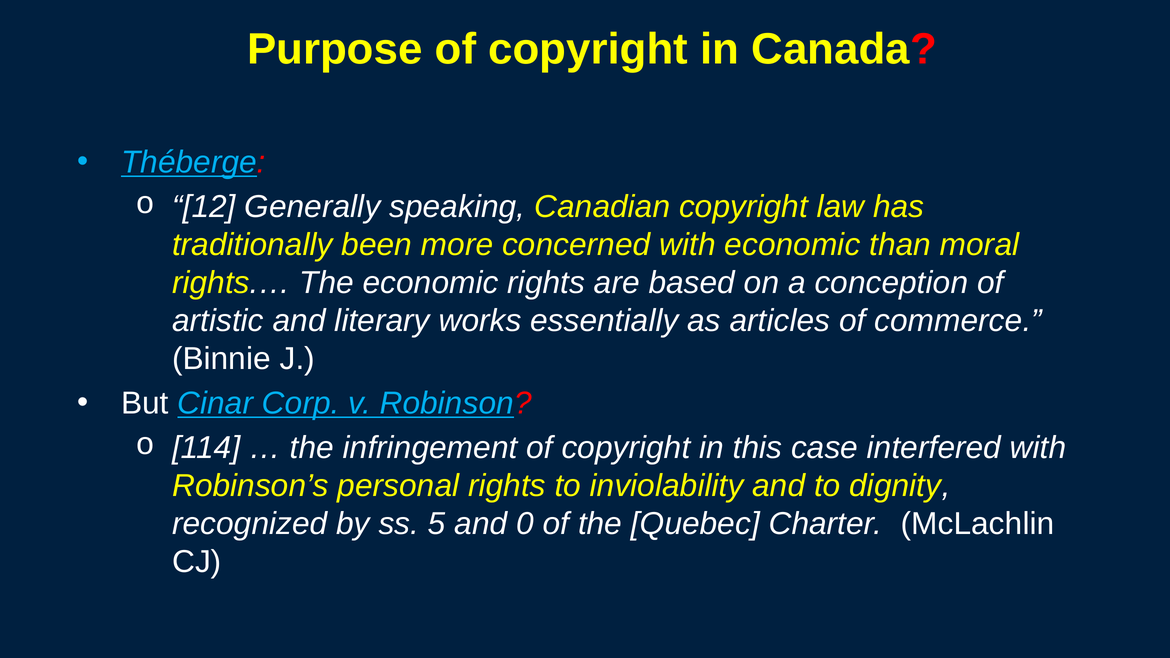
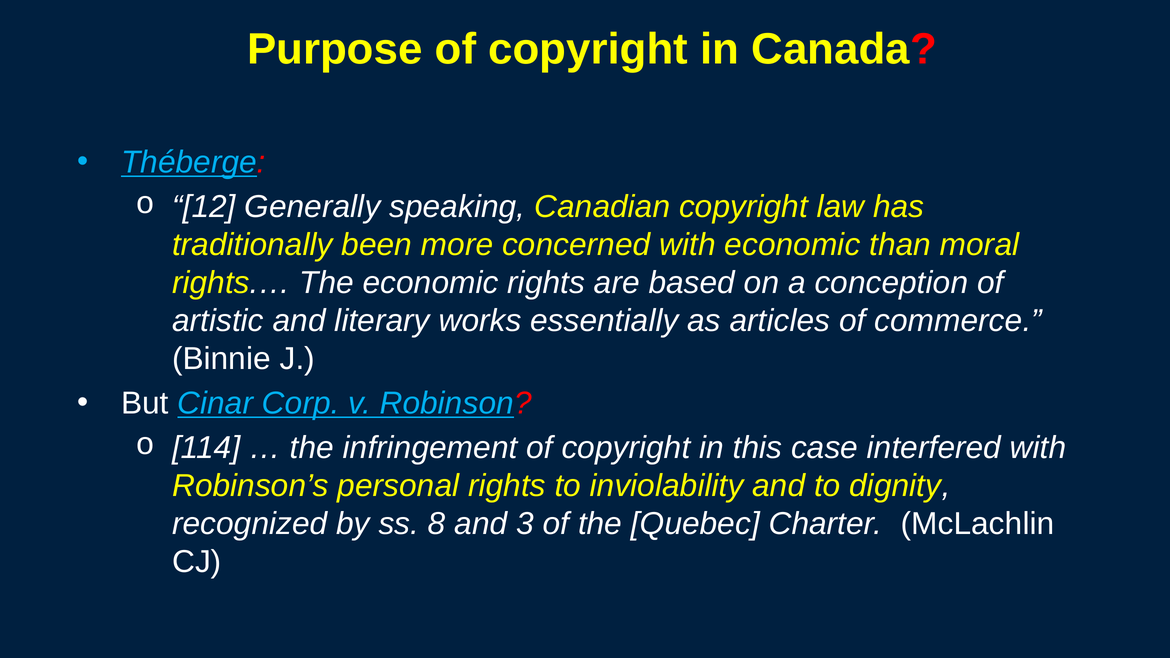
5: 5 -> 8 (437, 524)
0: 0 -> 3 (525, 524)
